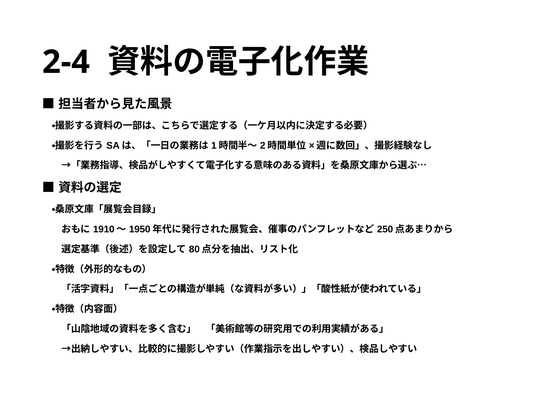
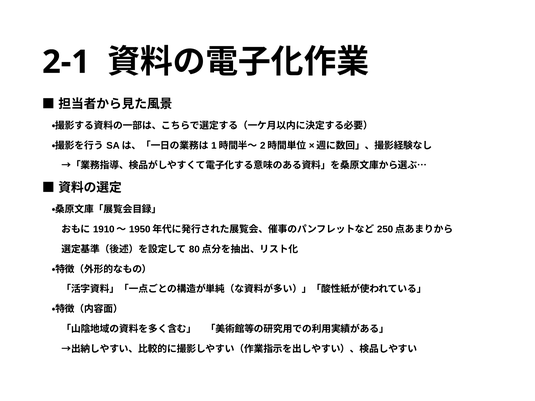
2-4: 2-4 -> 2-1 (66, 62)
